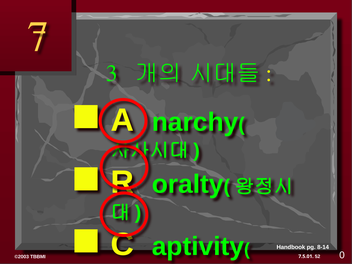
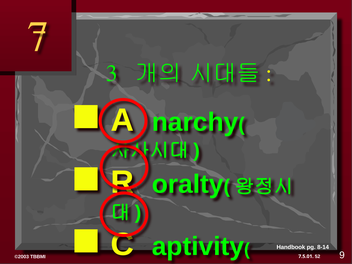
0: 0 -> 9 (342, 255)
